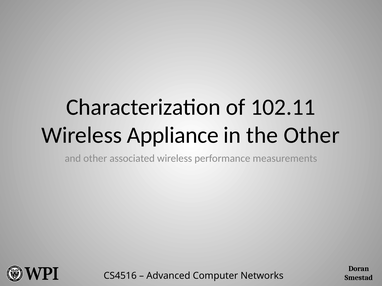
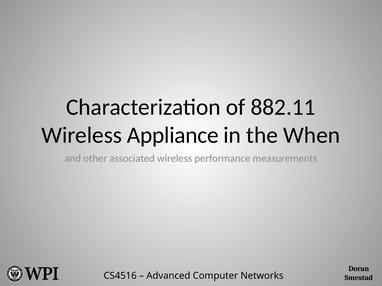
102.11: 102.11 -> 882.11 (283, 107)
the Other: Other -> When (312, 135)
